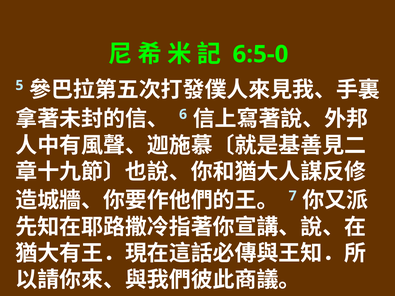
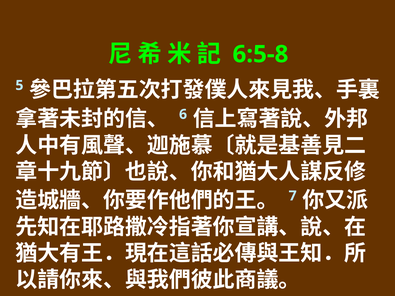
6:5-0: 6:5-0 -> 6:5-8 (260, 54)
